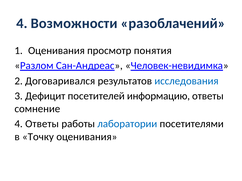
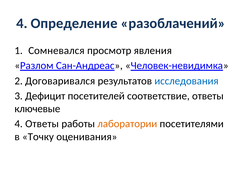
Возможности: Возможности -> Определение (74, 23)
Оценивания: Оценивания -> Сомневался (56, 51)
понятия: понятия -> явления (153, 51)
информацию: информацию -> соответствие (158, 96)
сомнение: сомнение -> ключевые (37, 109)
лаборатории colour: blue -> orange (127, 124)
